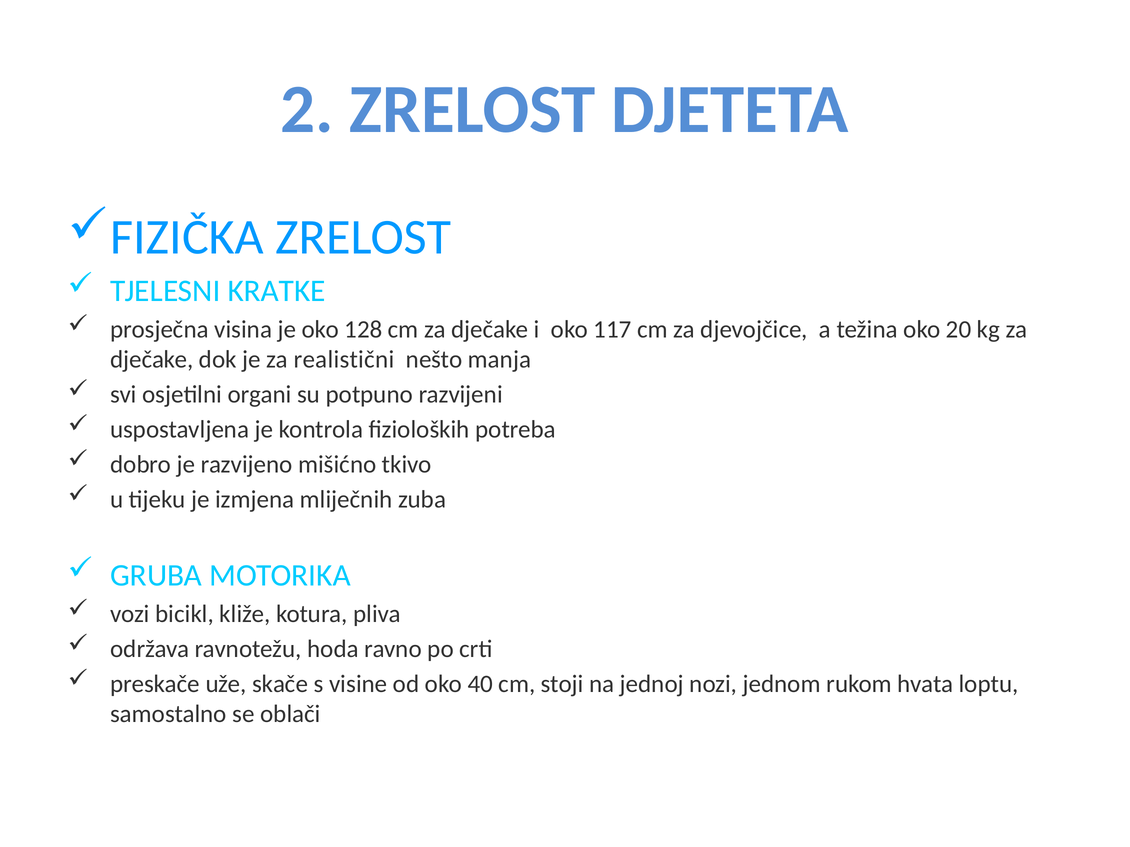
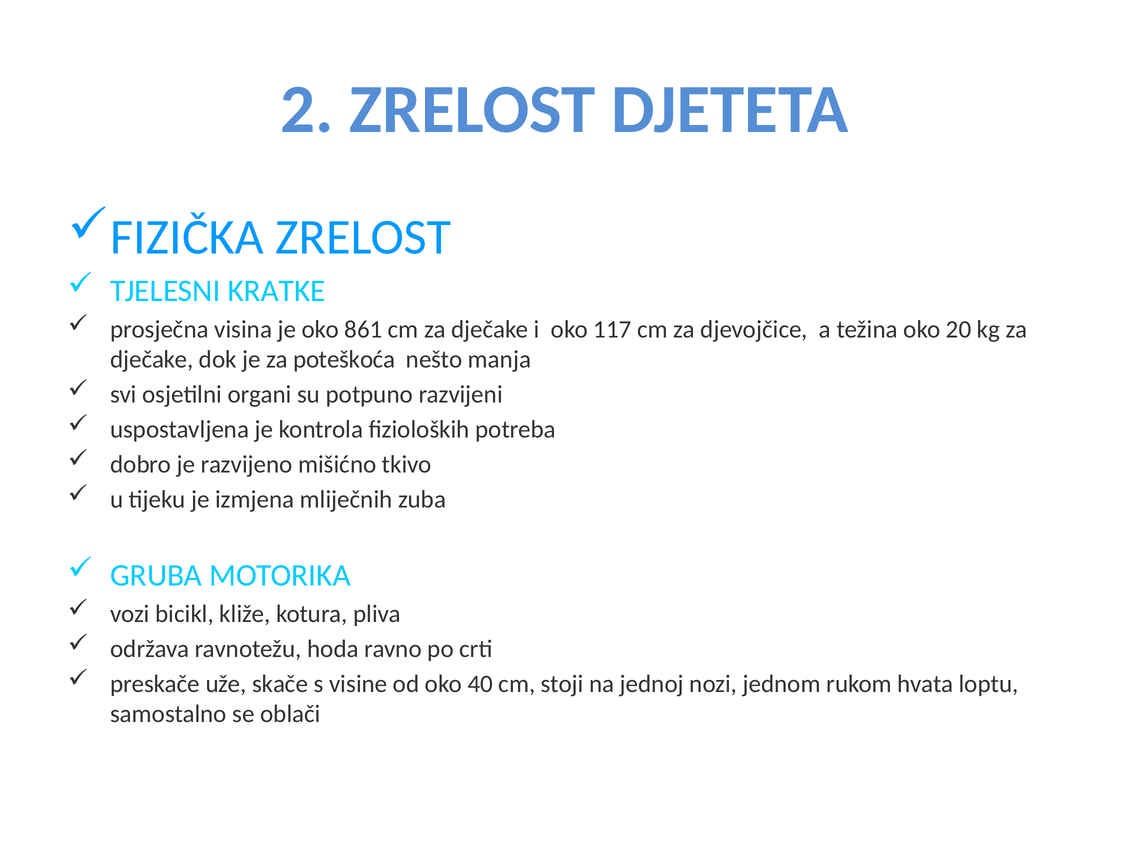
128: 128 -> 861 (363, 330)
realistični: realistični -> poteškoća (344, 360)
